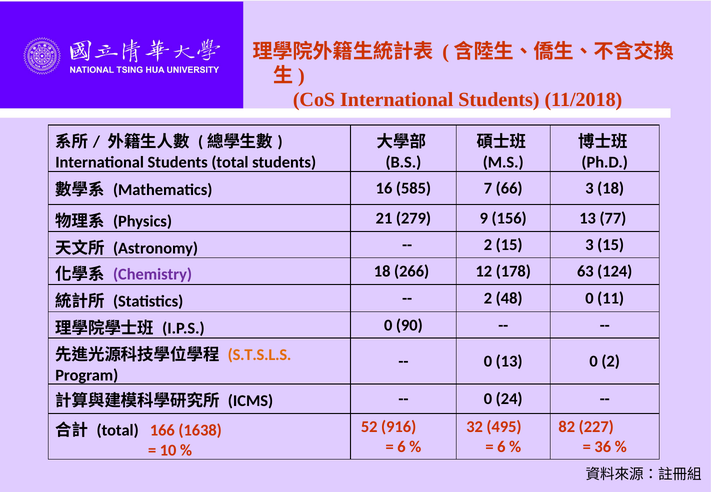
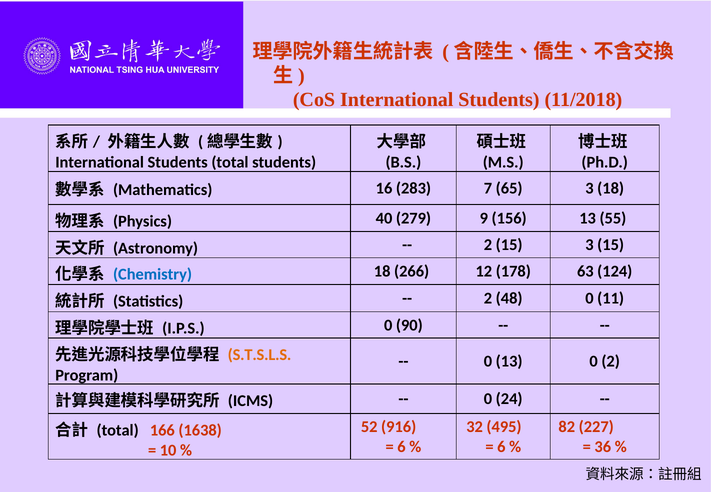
585: 585 -> 283 (413, 188)
66: 66 -> 65 (509, 188)
21: 21 -> 40 (384, 218)
77: 77 -> 55 (613, 218)
Chemistry colour: purple -> blue (153, 275)
